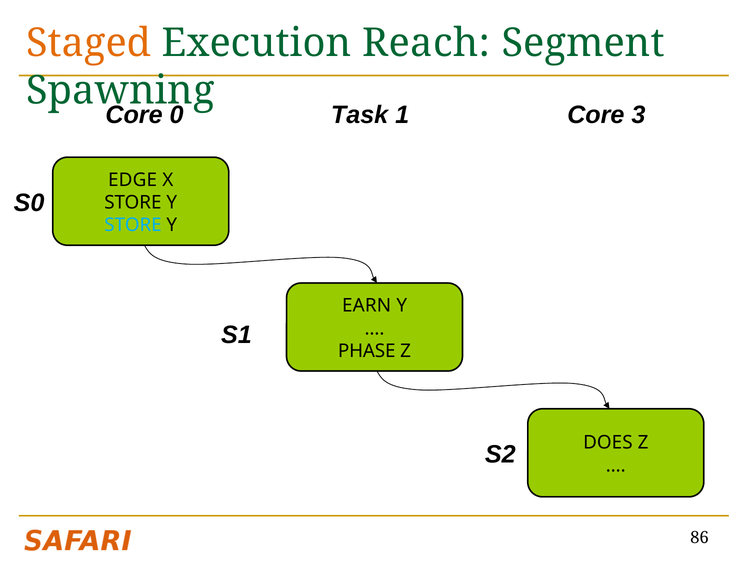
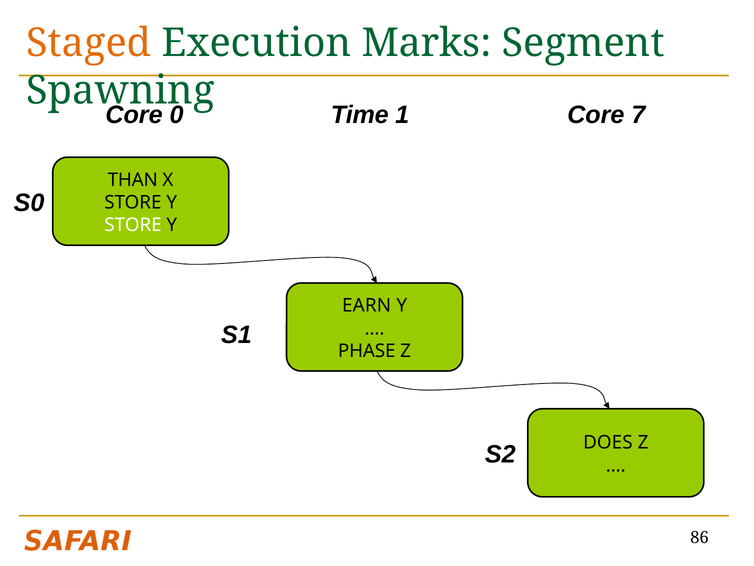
Reach: Reach -> Marks (427, 43)
Task: Task -> Time (360, 115)
3: 3 -> 7 (638, 115)
EDGE: EDGE -> THAN (133, 180)
STORE colour: light blue -> white (133, 225)
